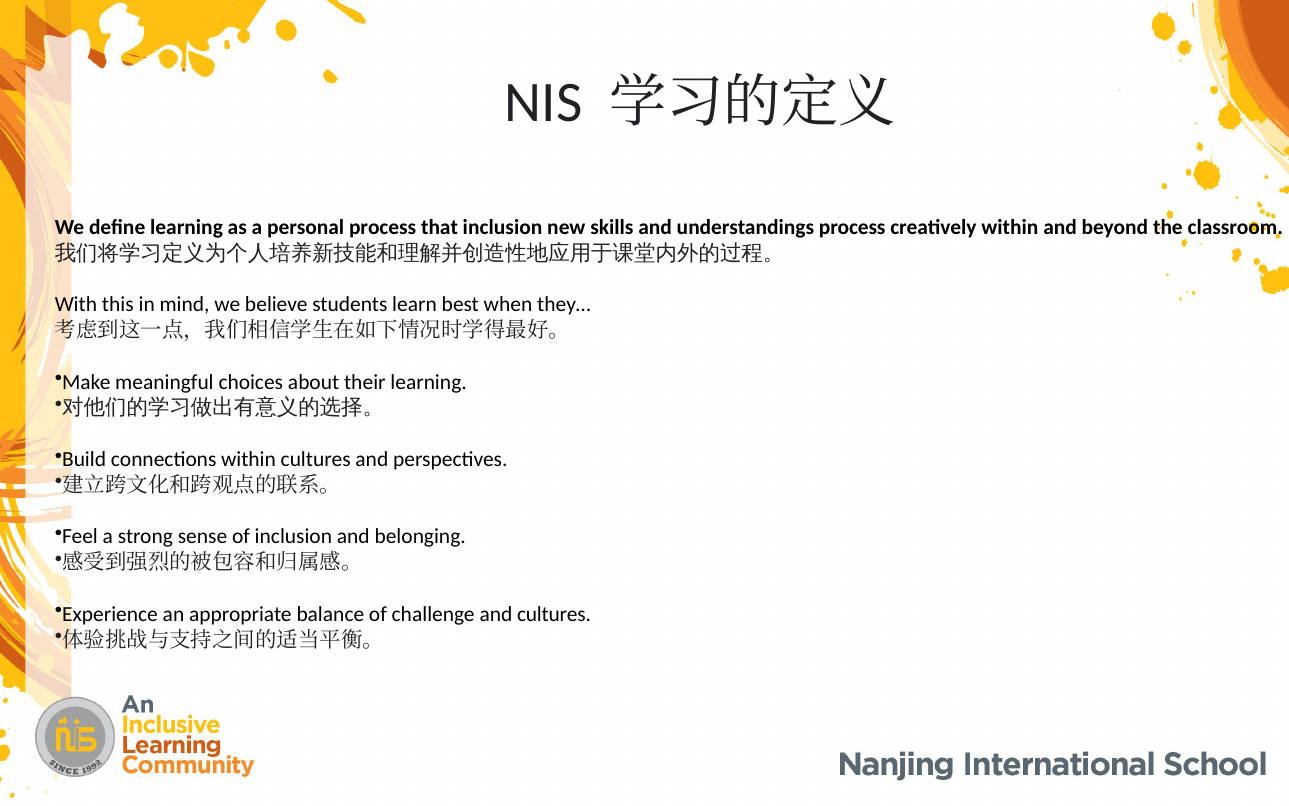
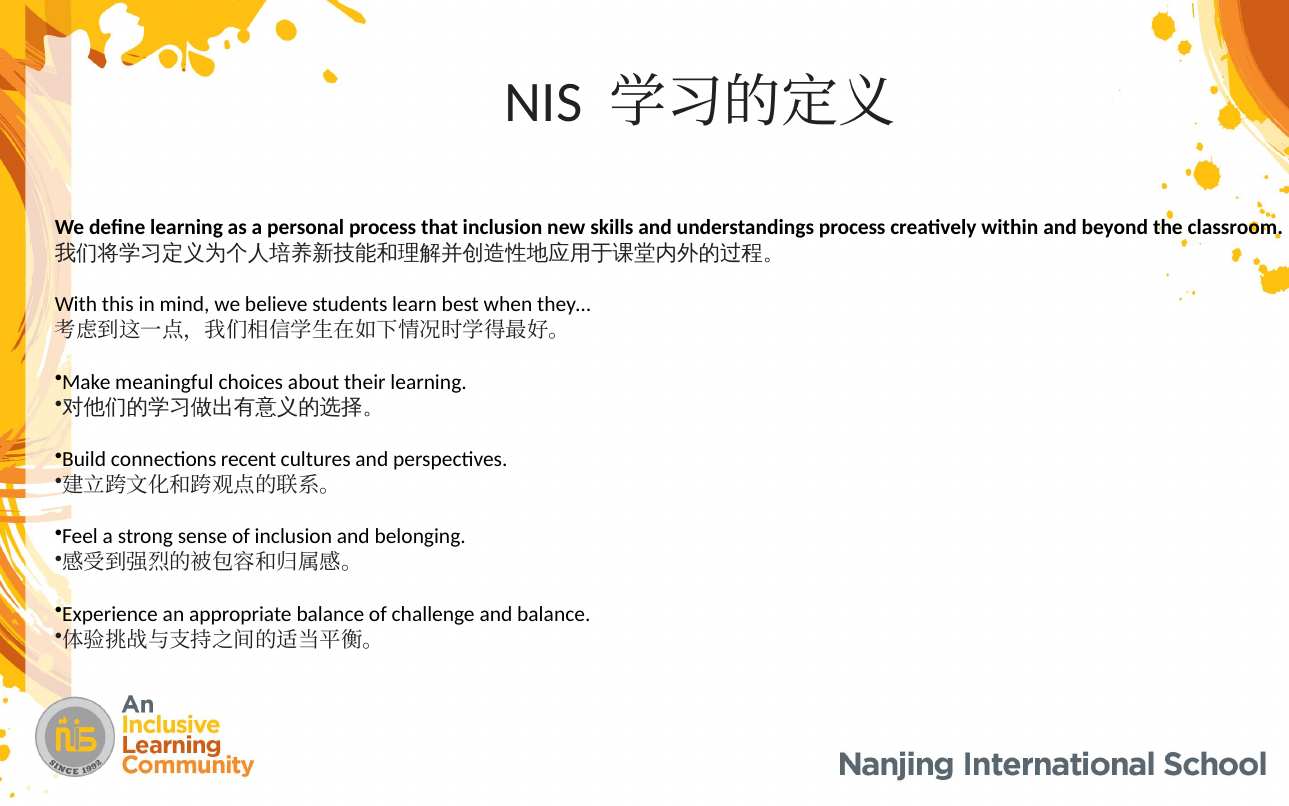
connections within: within -> recent (249, 459)
and cultures: cultures -> balance (554, 614)
